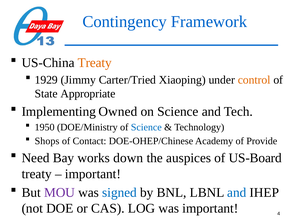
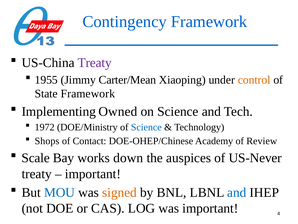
Treaty colour: orange -> purple (95, 63)
1929: 1929 -> 1955 (46, 80)
Carter/Tried: Carter/Tried -> Carter/Mean (127, 80)
State Appropriate: Appropriate -> Framework (88, 94)
1950: 1950 -> 1972 (45, 127)
Provide: Provide -> Review (262, 141)
Need: Need -> Scale (36, 158)
US-Board: US-Board -> US-Never (255, 158)
MOU colour: purple -> blue (59, 192)
signed colour: blue -> orange (119, 192)
